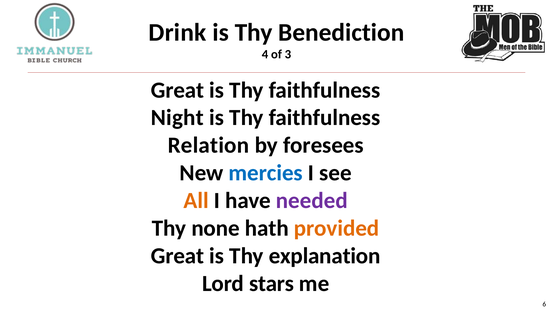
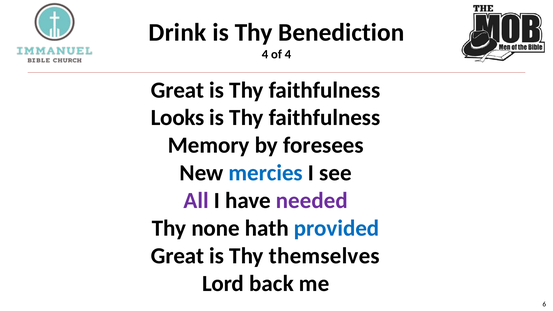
of 3: 3 -> 4 (288, 54)
Night: Night -> Looks (178, 118)
Relation: Relation -> Memory (209, 145)
All colour: orange -> purple (196, 201)
provided colour: orange -> blue (337, 228)
explanation: explanation -> themselves (324, 256)
stars: stars -> back (271, 284)
